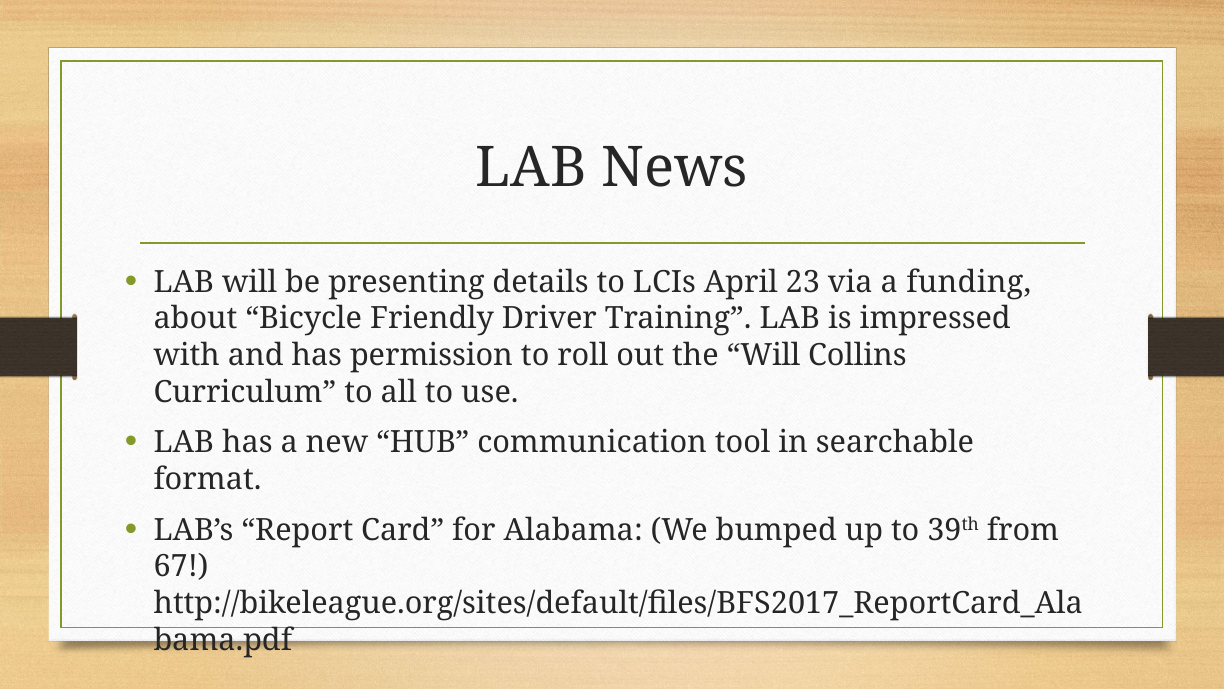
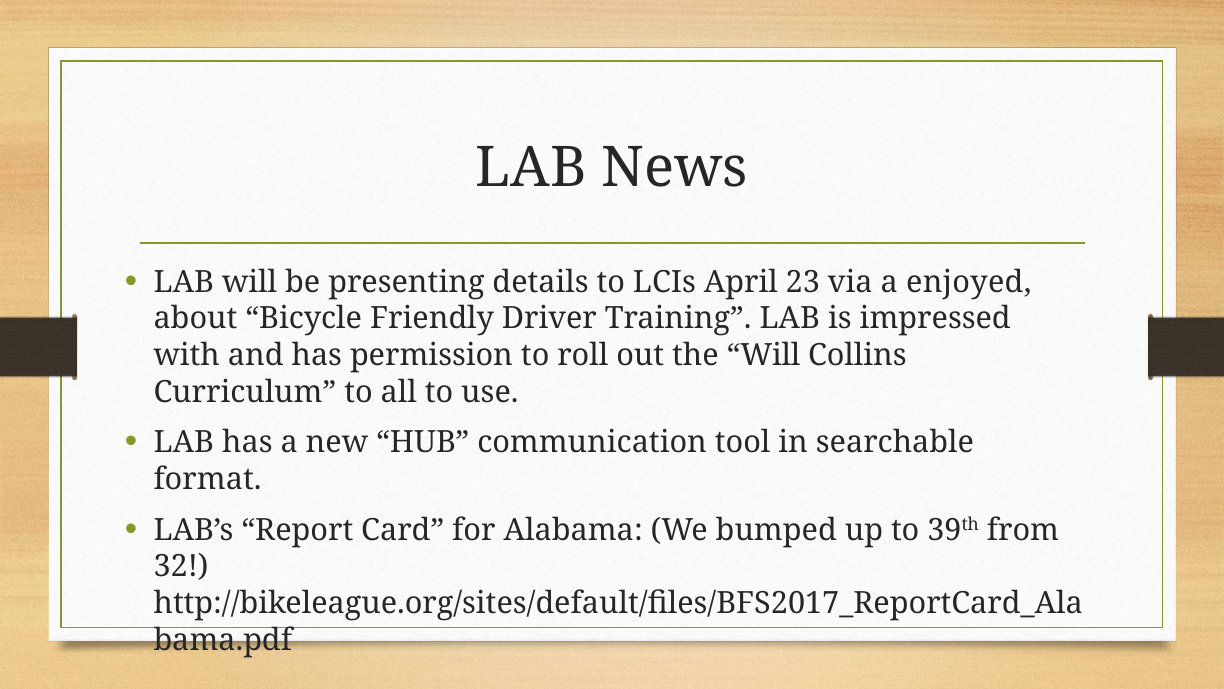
funding: funding -> enjoyed (969, 282)
67: 67 -> 32 (181, 566)
